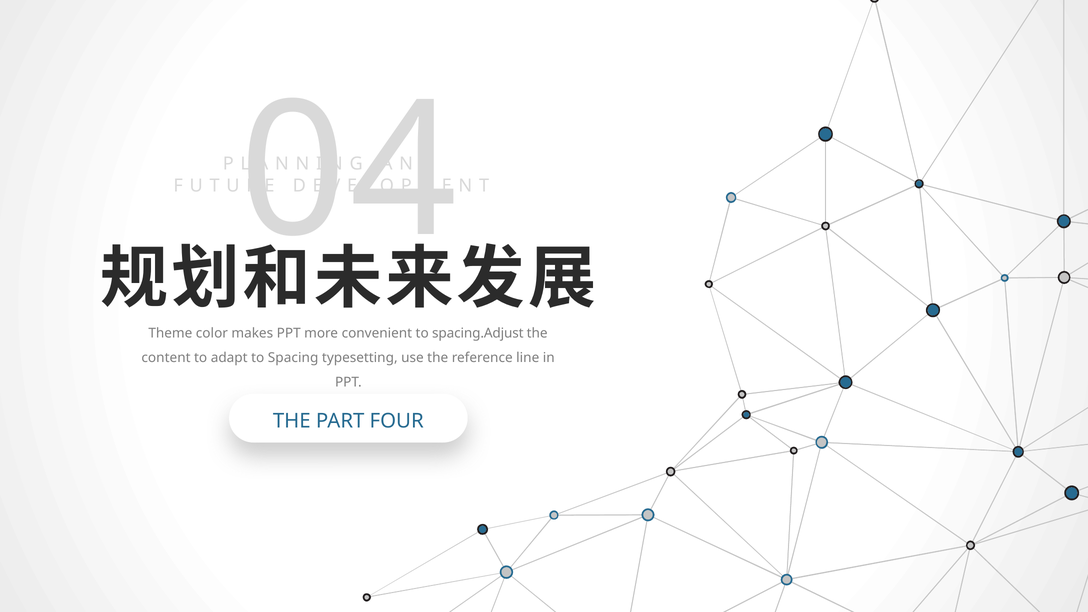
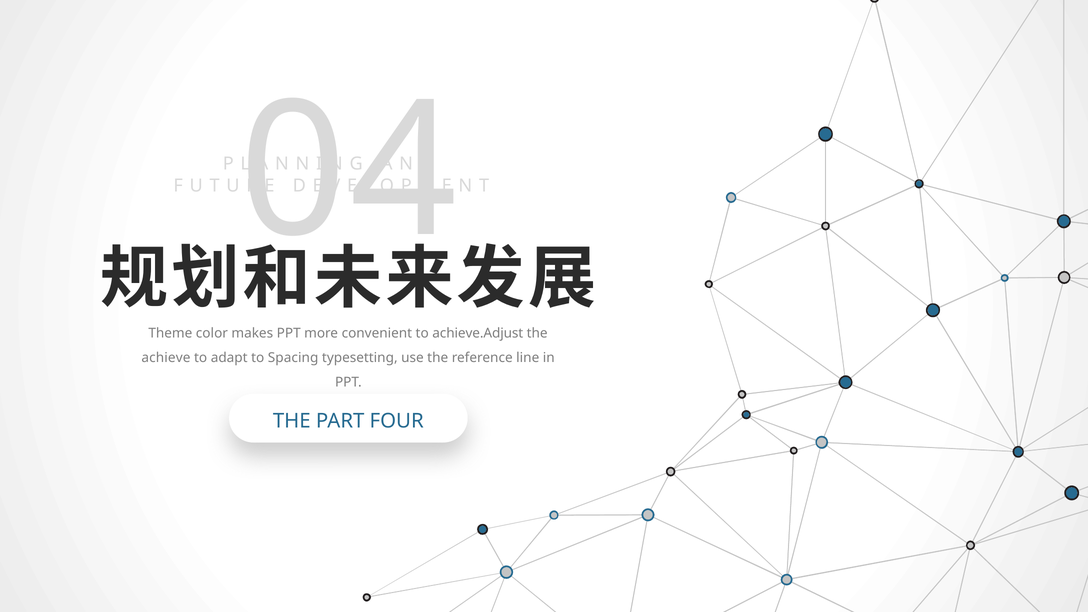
spacing.Adjust: spacing.Adjust -> achieve.Adjust (478, 333)
content: content -> achieve (166, 358)
